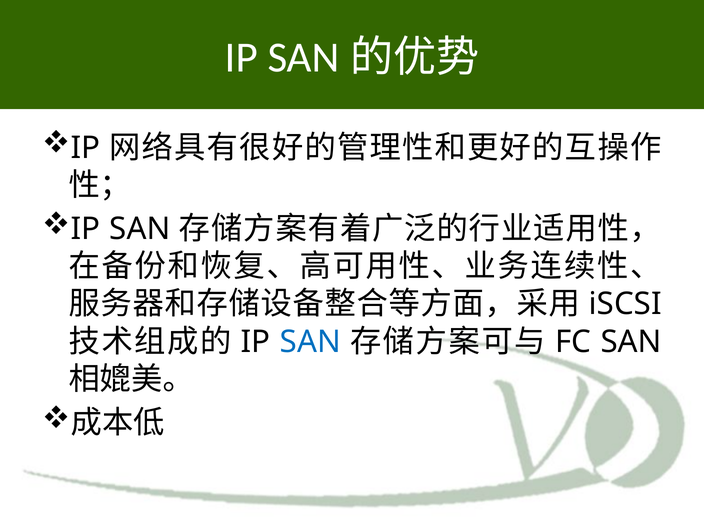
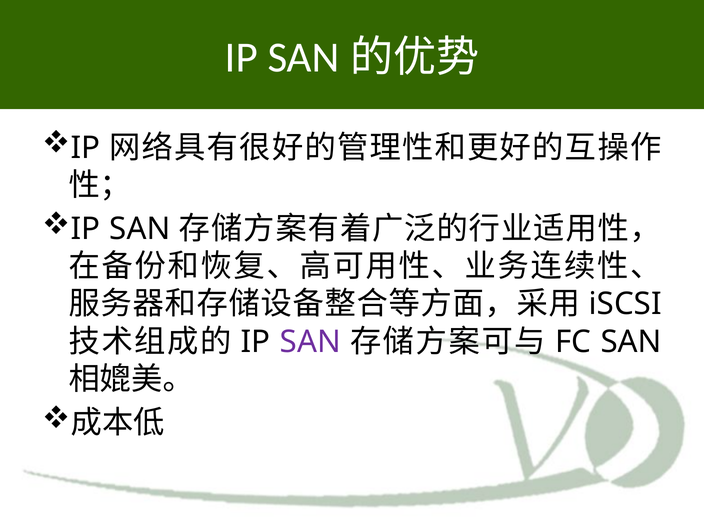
SAN colour: blue -> purple (310, 342)
